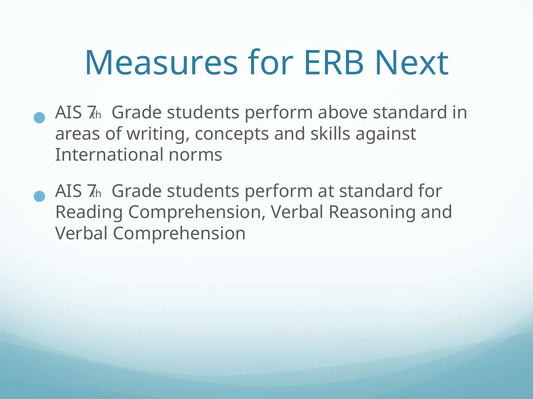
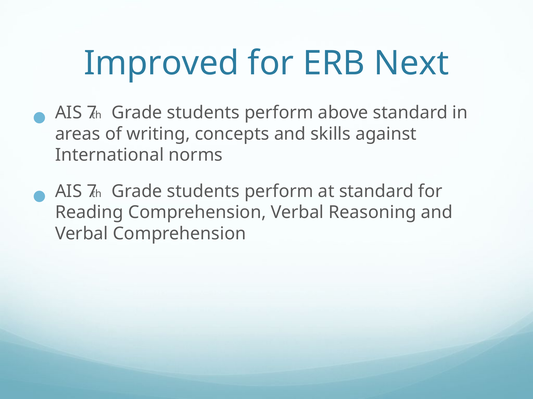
Measures: Measures -> Improved (161, 63)
